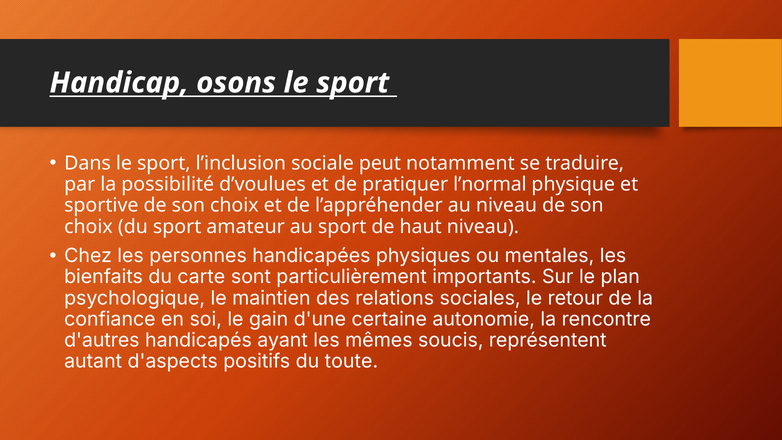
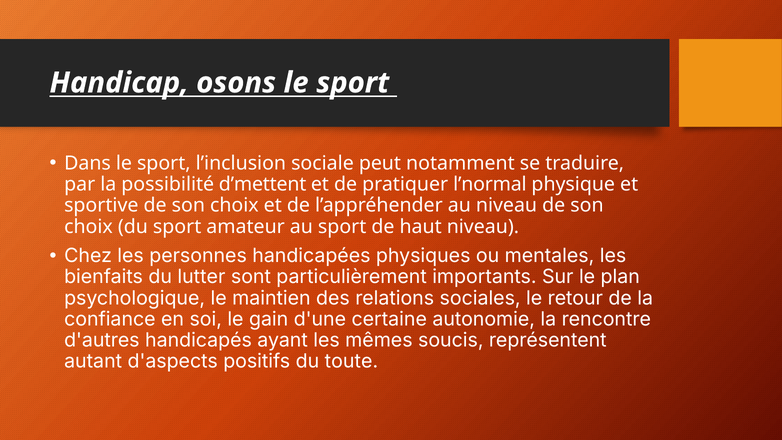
d’voulues: d’voulues -> d’mettent (263, 184)
carte: carte -> lutter (201, 277)
